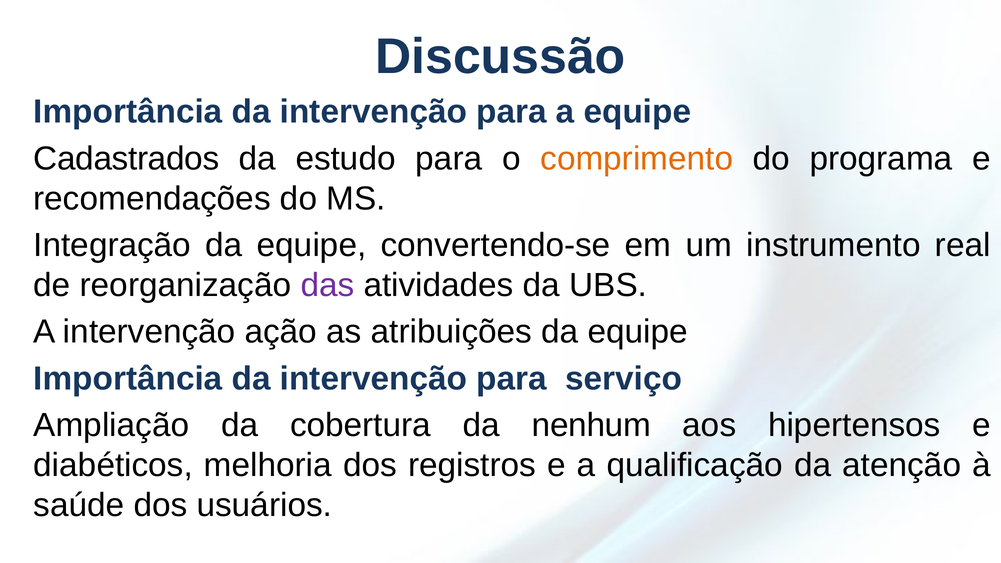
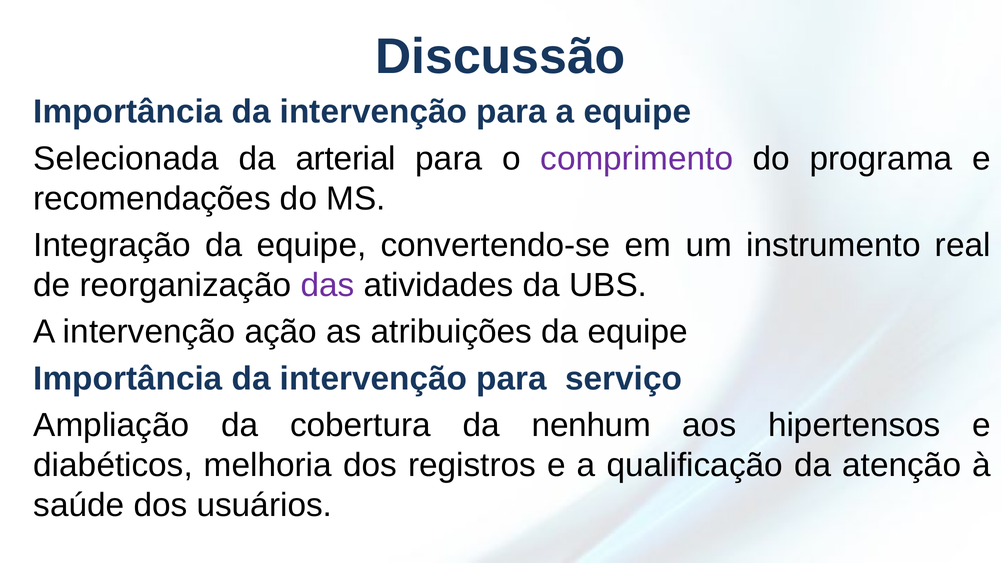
Cadastrados: Cadastrados -> Selecionada (126, 159)
estudo: estudo -> arterial (346, 159)
comprimento colour: orange -> purple (637, 159)
